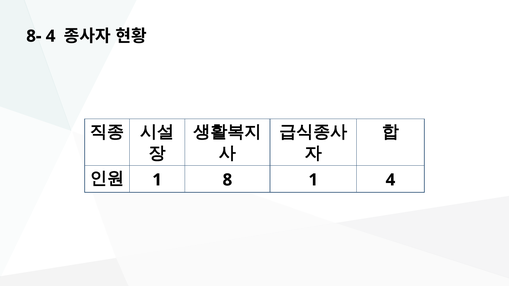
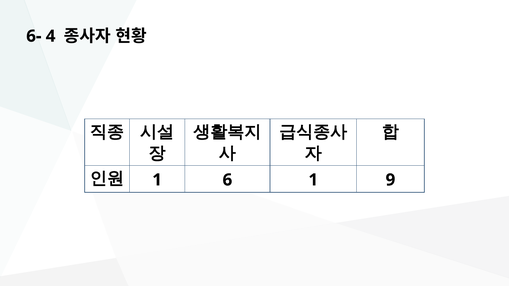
8-: 8- -> 6- (34, 36)
8: 8 -> 6 (227, 180)
1 4: 4 -> 9 (390, 180)
